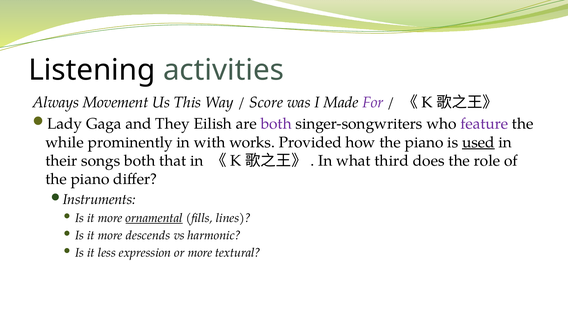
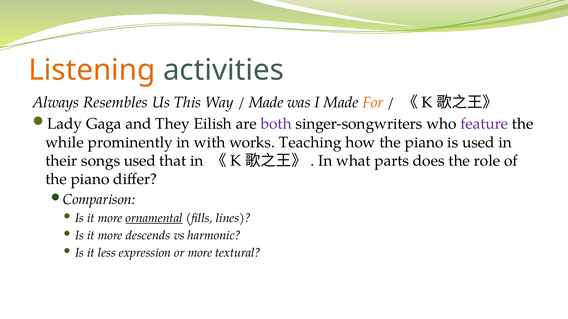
Listening colour: black -> orange (92, 70)
Movement: Movement -> Resembles (116, 103)
Score: Score -> Made (266, 103)
For colour: purple -> orange (373, 103)
Provided: Provided -> Teaching (310, 143)
used underline: present -> none (478, 143)
songs both: both -> used (140, 161)
third: third -> parts (392, 161)
Instruments: Instruments -> Comparison (99, 200)
